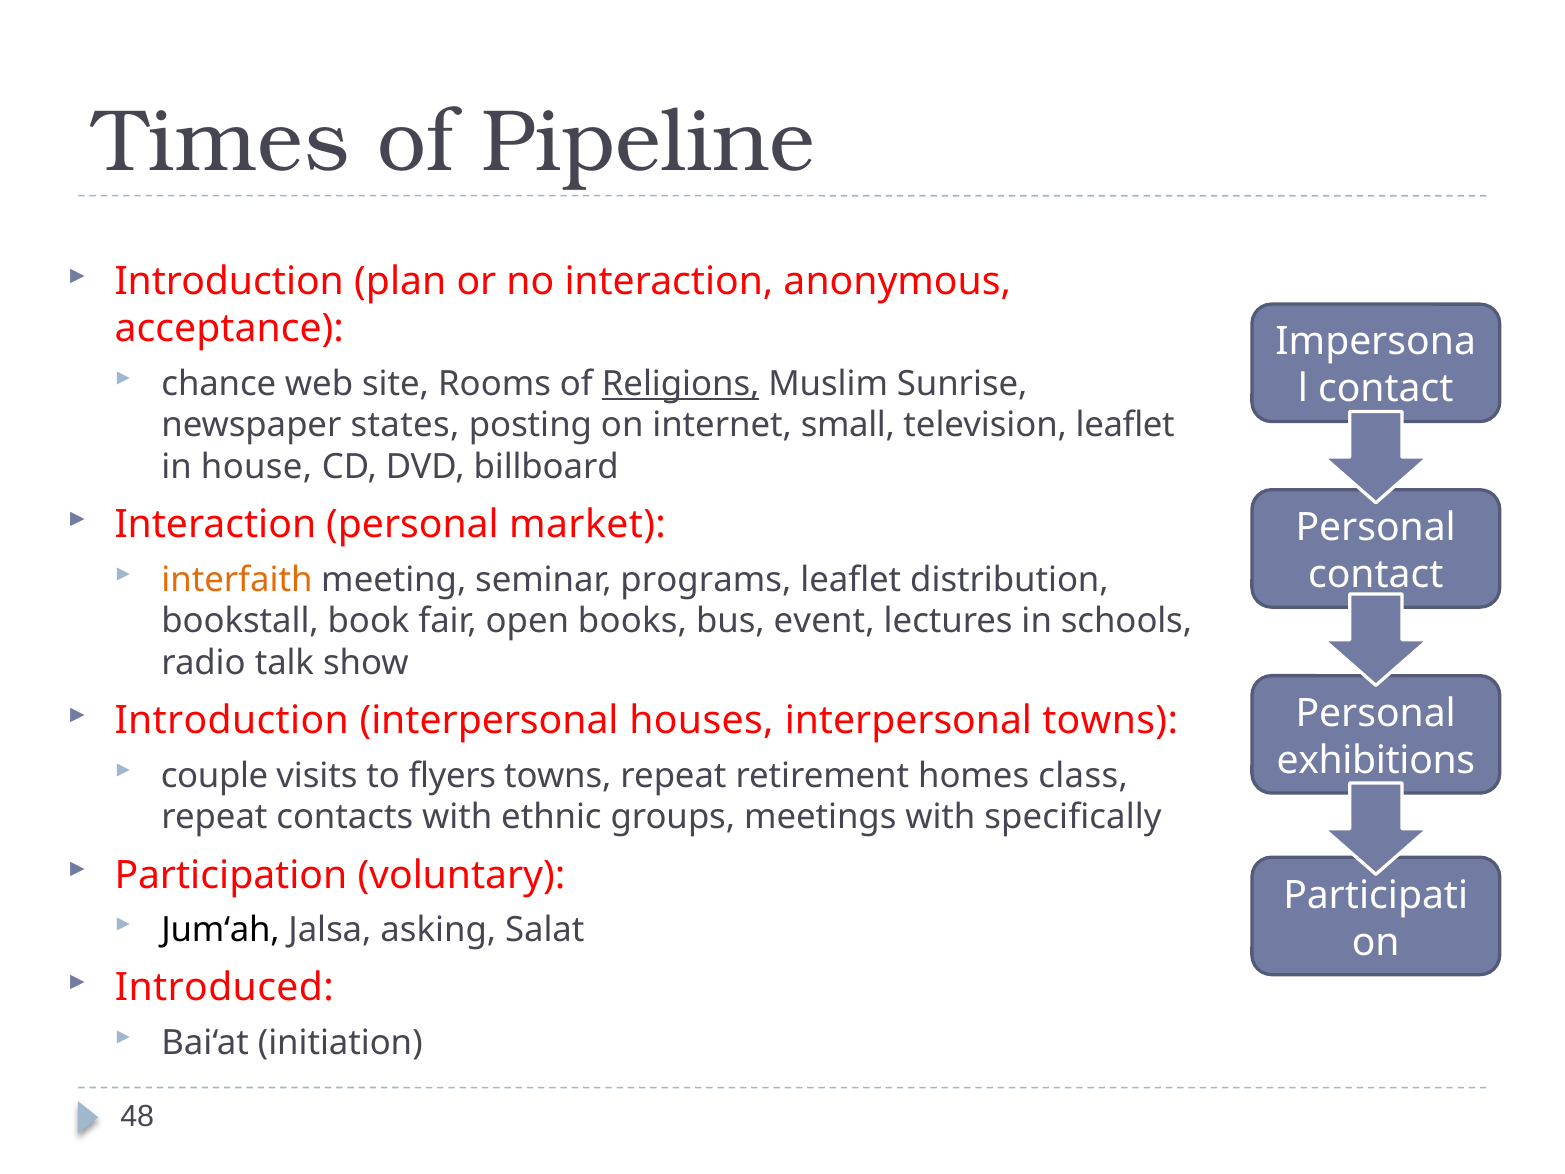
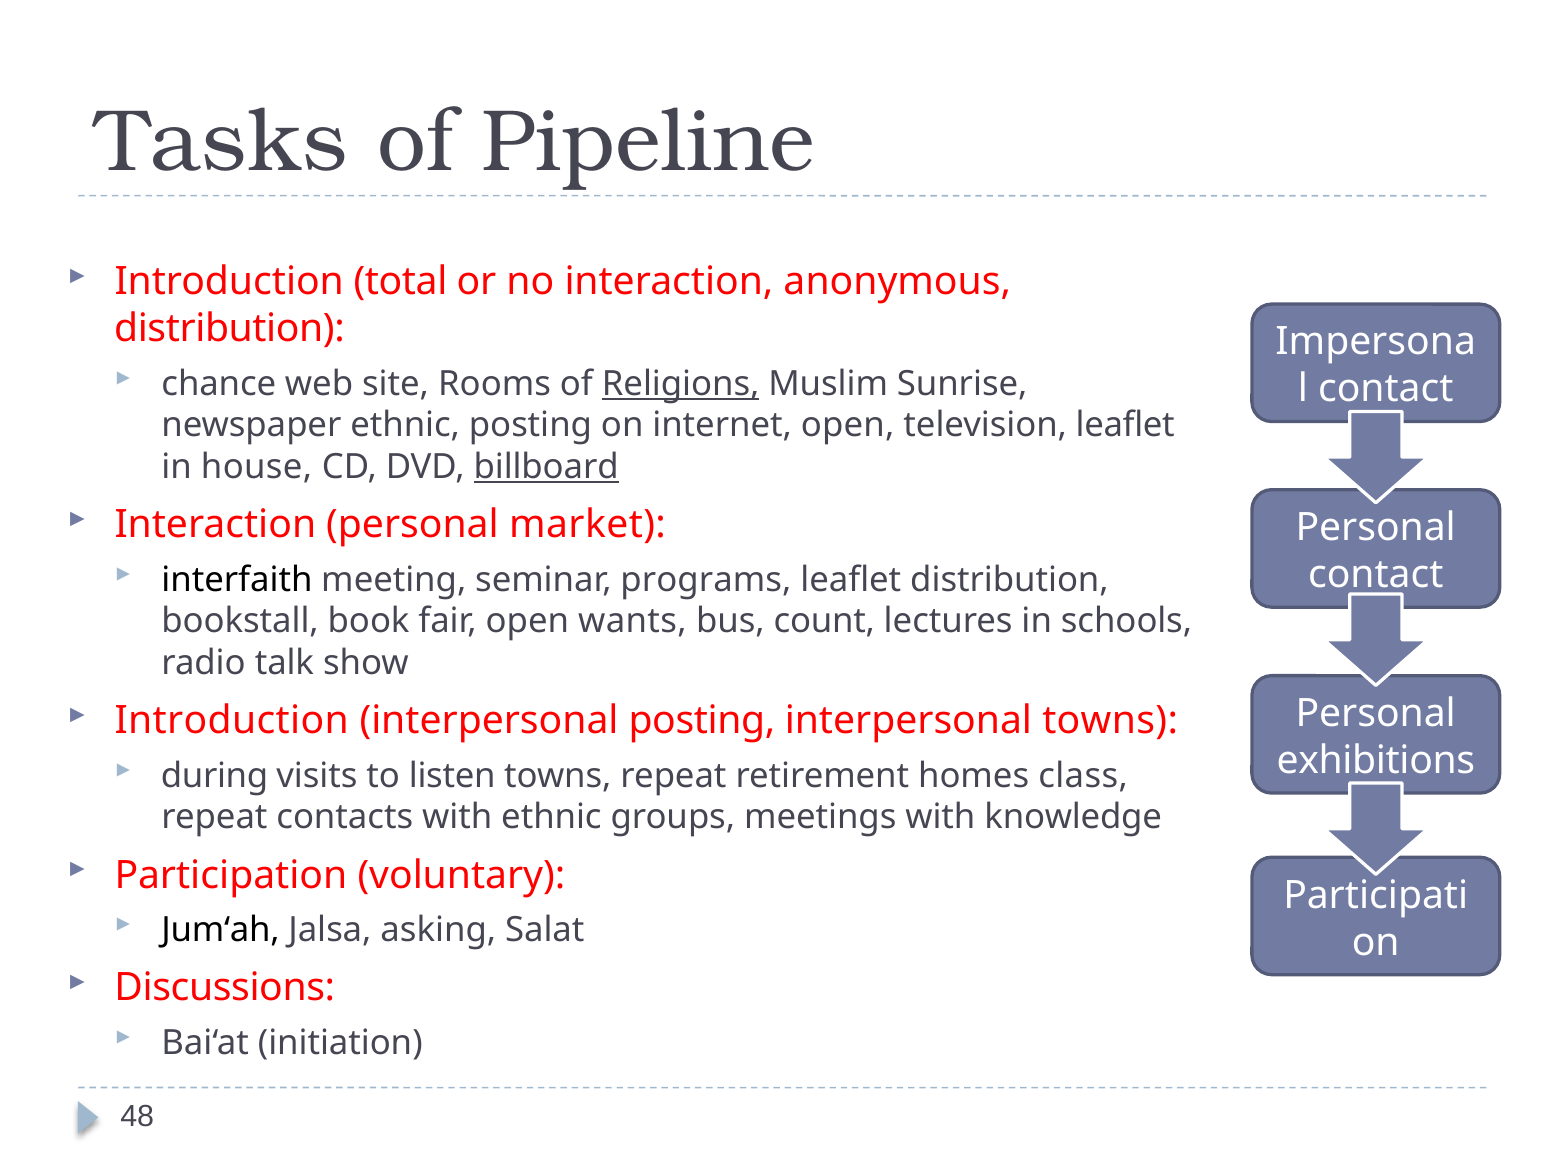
Times: Times -> Tasks (221, 142)
plan: plan -> total (401, 282)
acceptance: acceptance -> distribution (229, 329)
newspaper states: states -> ethnic (405, 425)
internet small: small -> open (848, 425)
billboard underline: none -> present (546, 467)
interfaith colour: orange -> black (237, 580)
books: books -> wants (632, 621)
event: event -> count (824, 621)
interpersonal houses: houses -> posting (702, 721)
couple: couple -> during (215, 776)
flyers: flyers -> listen (452, 776)
specifically: specifically -> knowledge (1073, 817)
Introduced: Introduced -> Discussions (225, 988)
